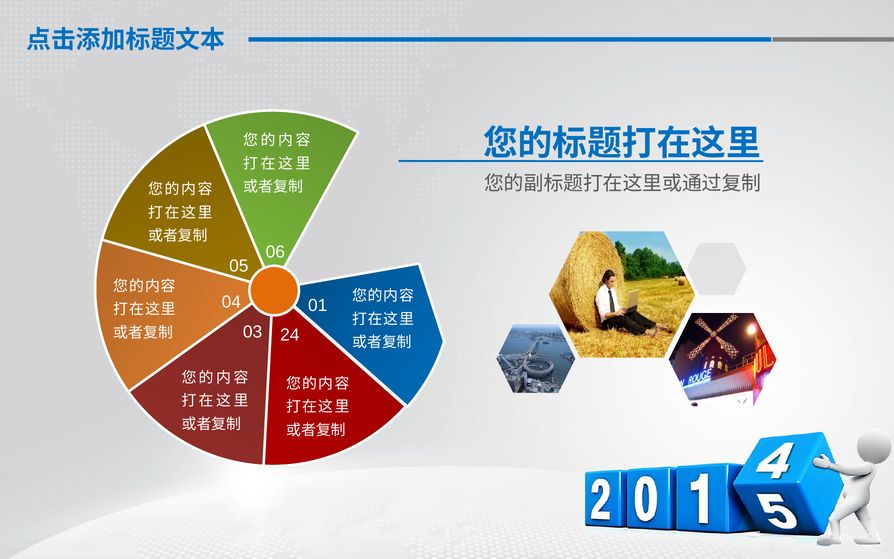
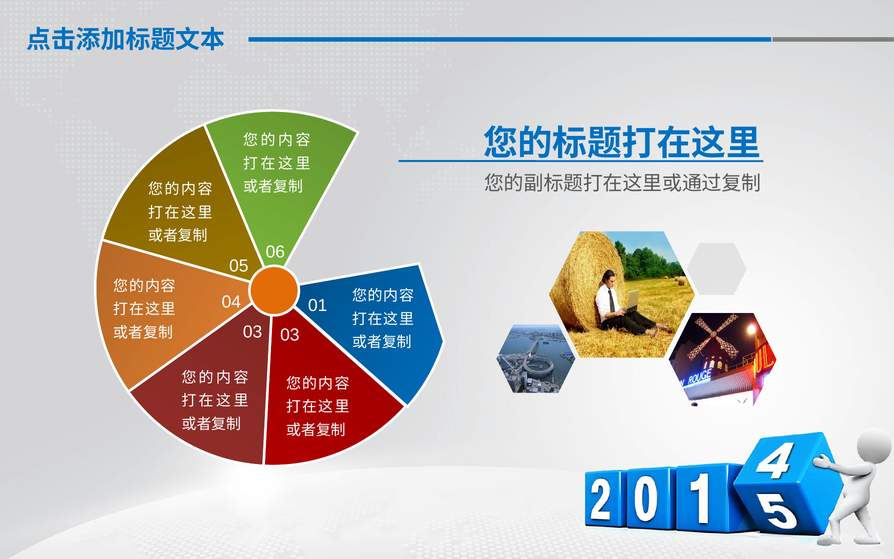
03 24: 24 -> 03 (290, 335)
